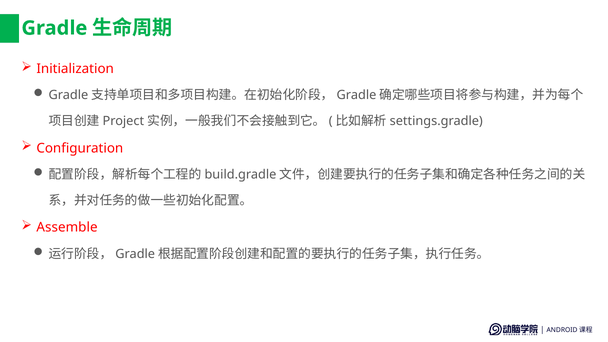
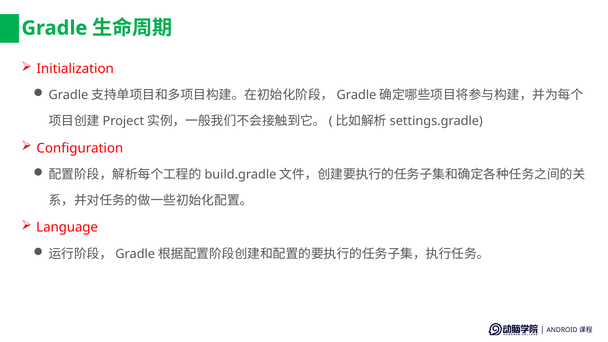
Assemble: Assemble -> Language (67, 228)
